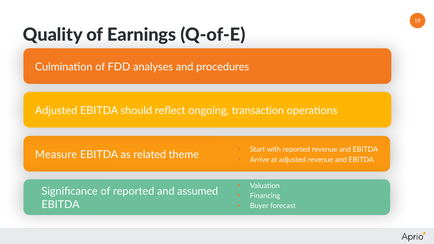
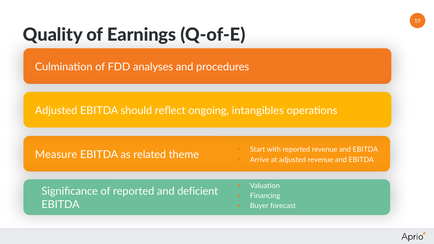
transaction: transaction -> intangibles (258, 111)
assumed: assumed -> deficient (198, 192)
